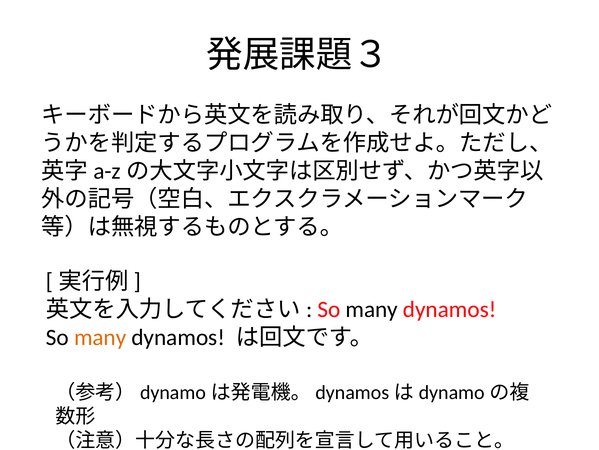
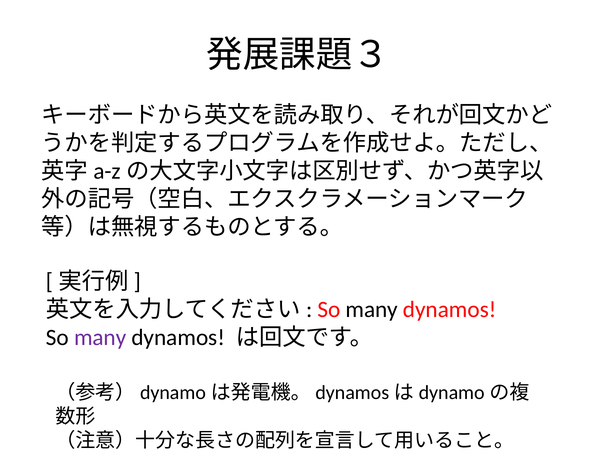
many colour: orange -> purple (100, 337)
